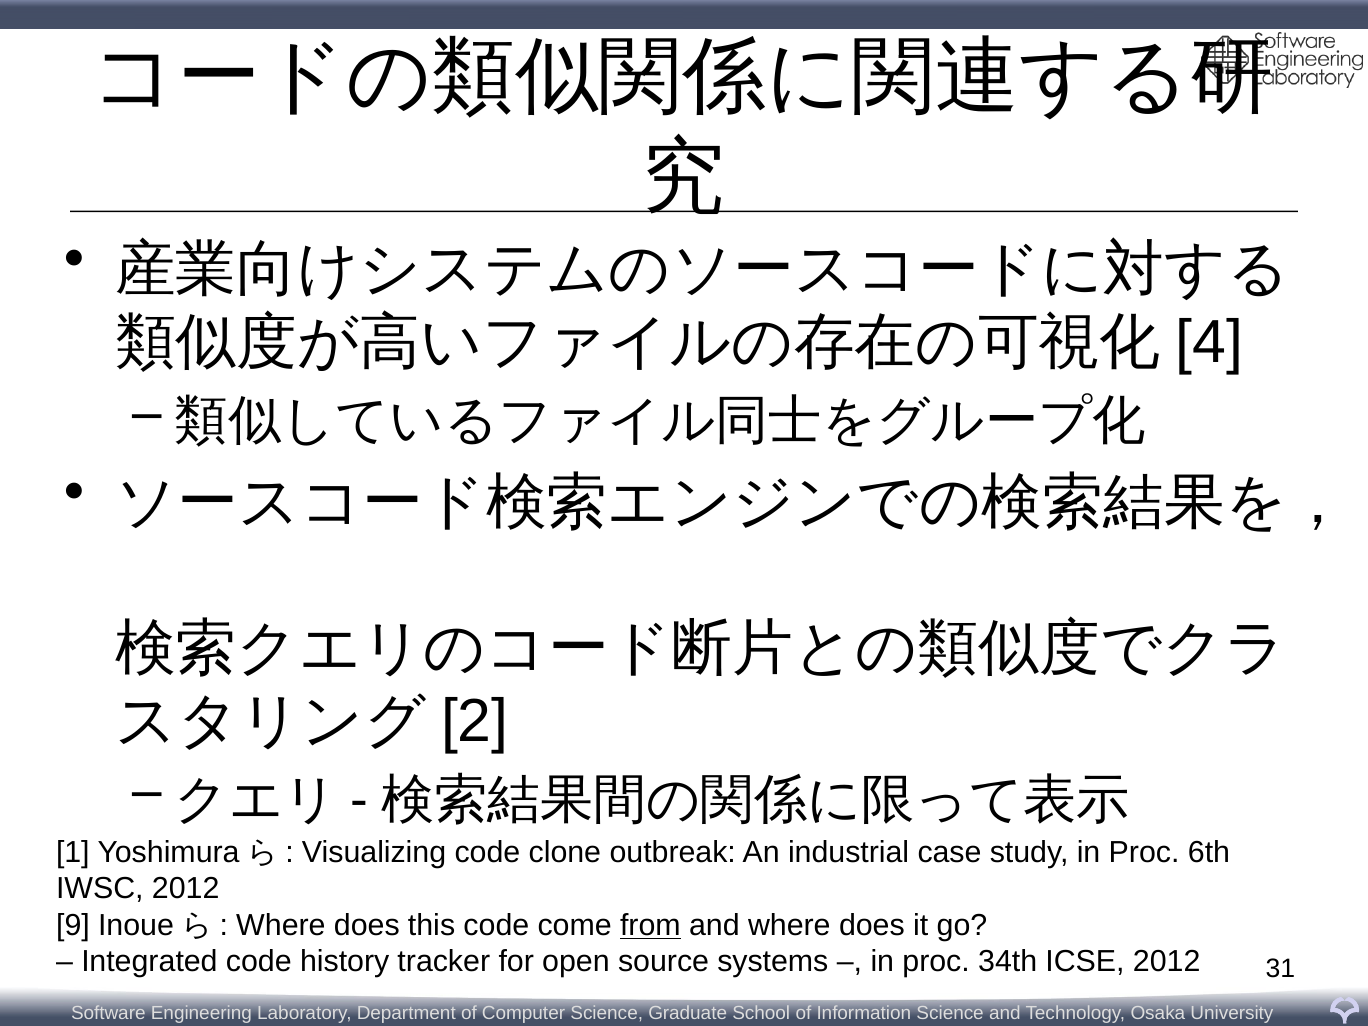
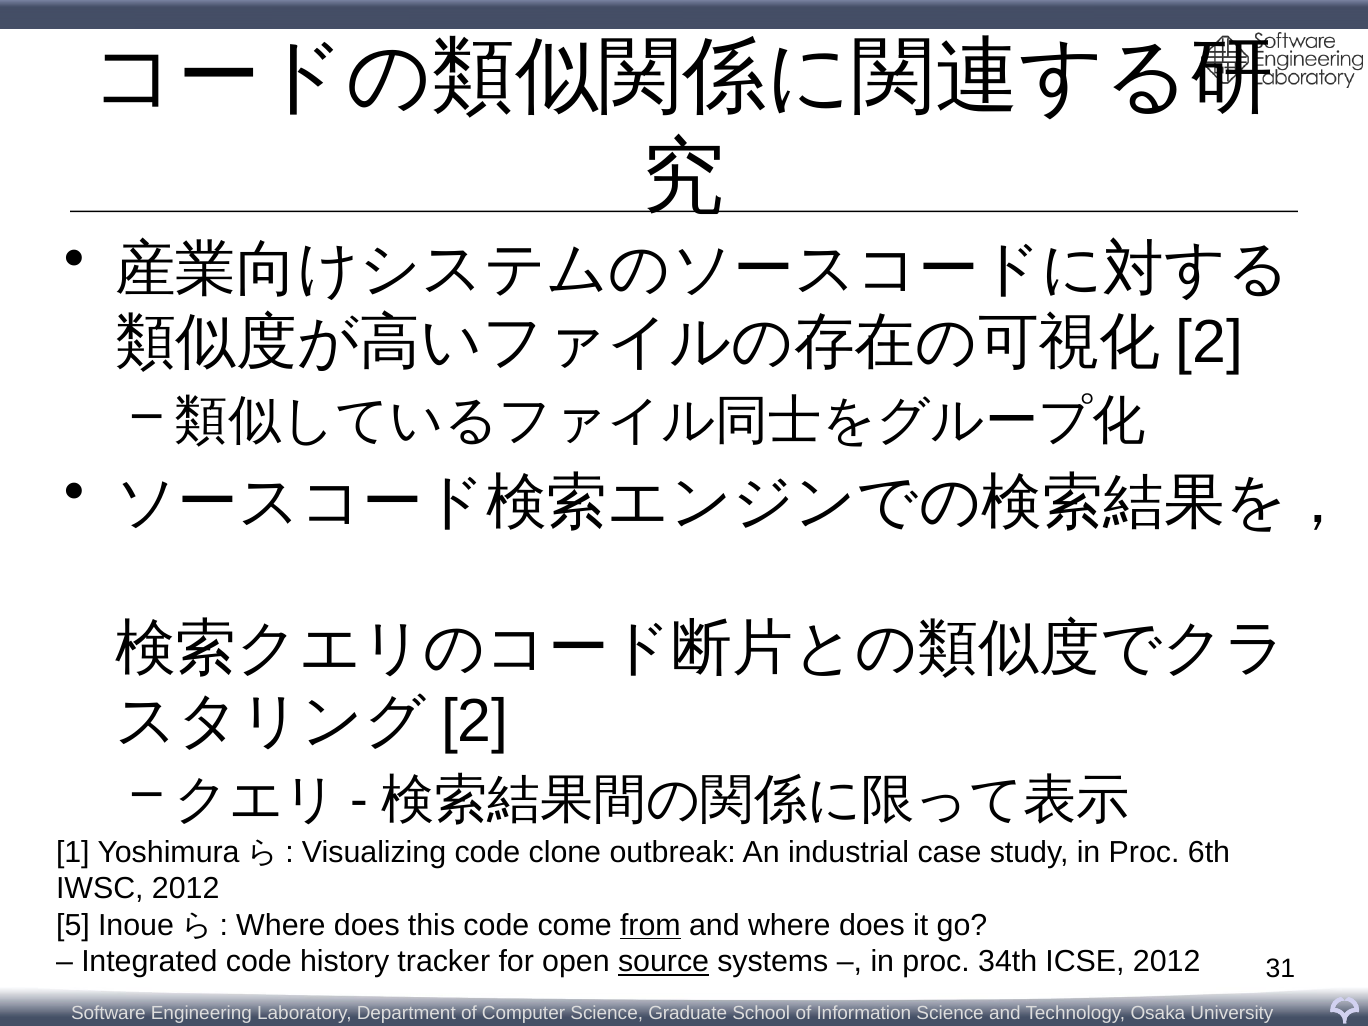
4: 4 -> 2 (1210, 343)
9: 9 -> 5 (73, 925)
source underline: none -> present (664, 962)
